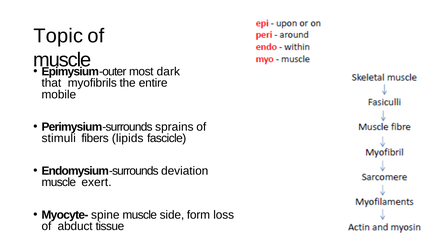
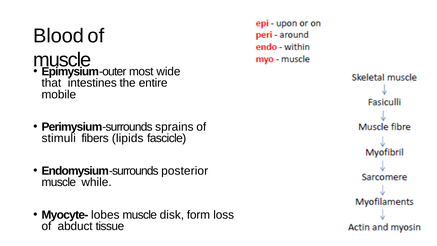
Topic: Topic -> Blood (59, 36)
dark: dark -> wide (168, 72)
myofibrils: myofibrils -> intestines (92, 83)
deviation: deviation -> posterior (185, 171)
exert: exert -> while (97, 182)
spine: spine -> lobes (105, 215)
side: side -> disk (172, 215)
